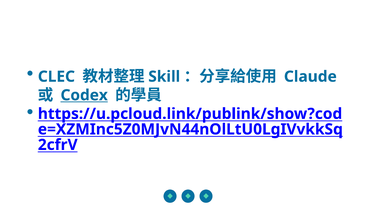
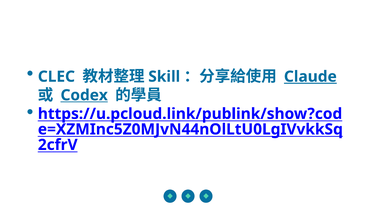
Claude underline: none -> present (310, 76)
